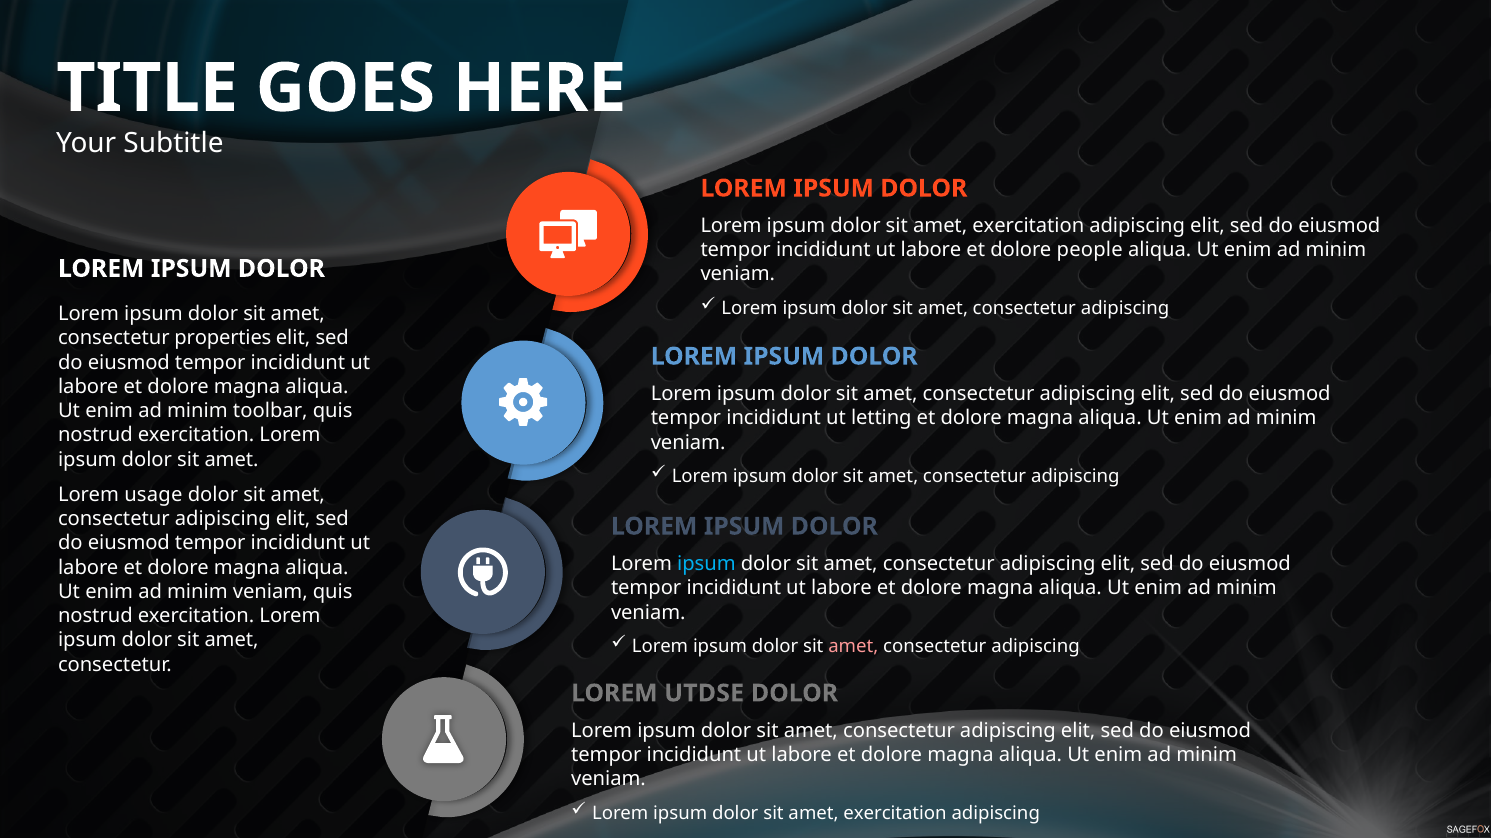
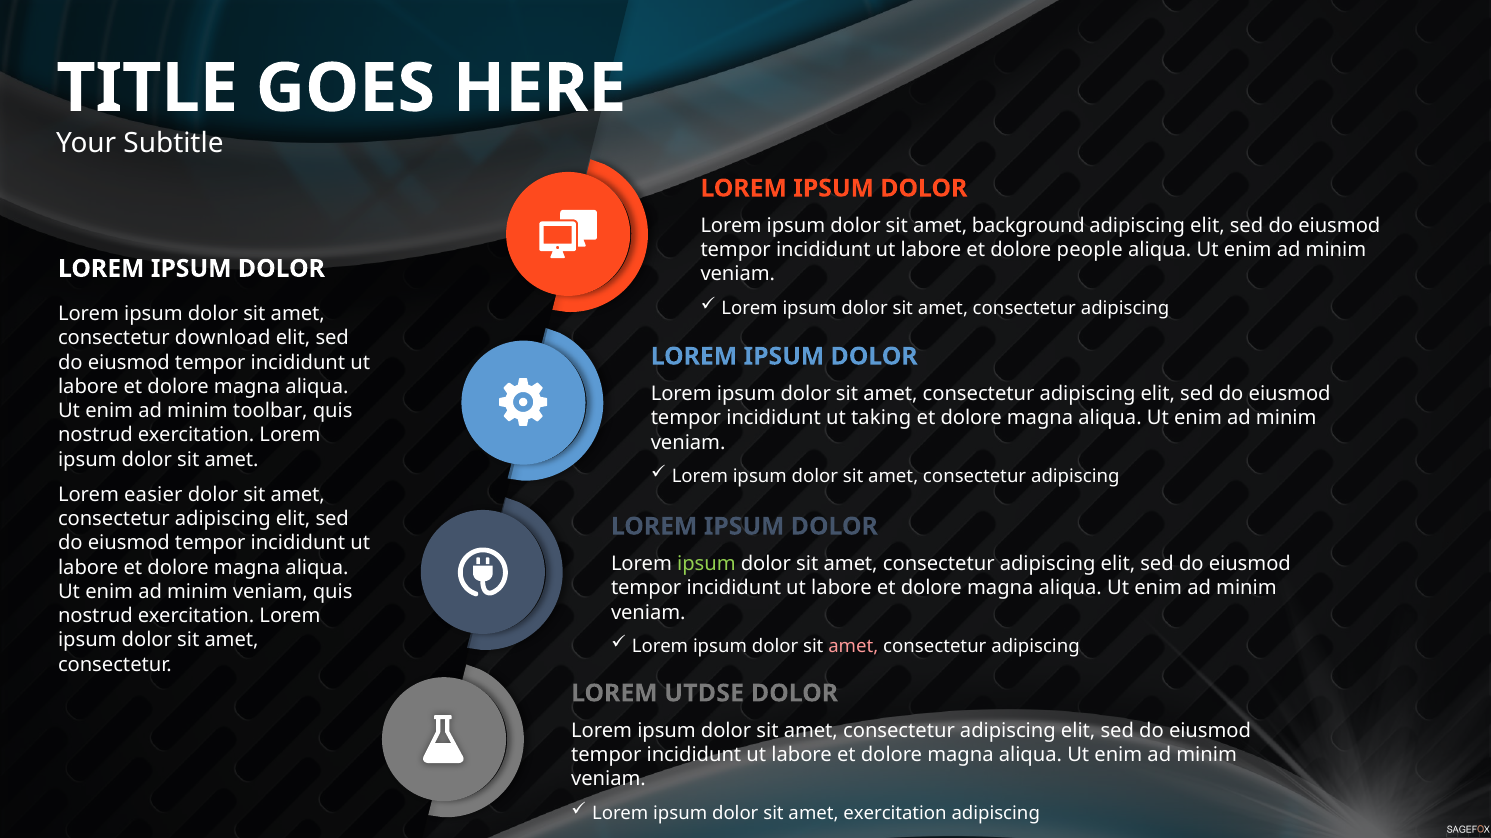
exercitation: exercitation -> background (1028, 226)
properties: properties -> download (223, 338)
letting: letting -> taking (881, 418)
usage: usage -> easier (153, 495)
ipsum colour: light blue -> light green (706, 564)
